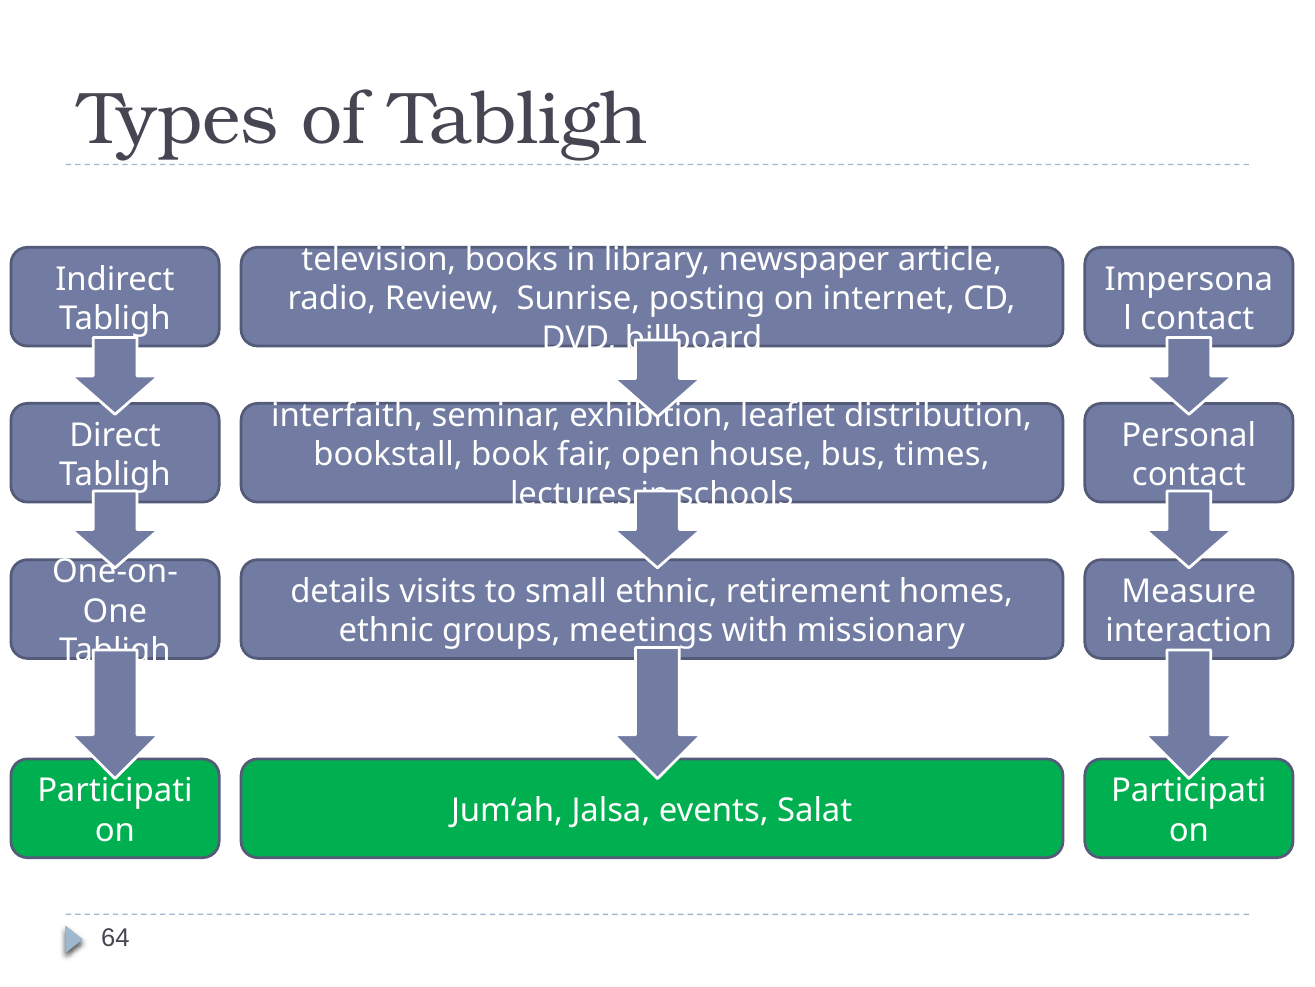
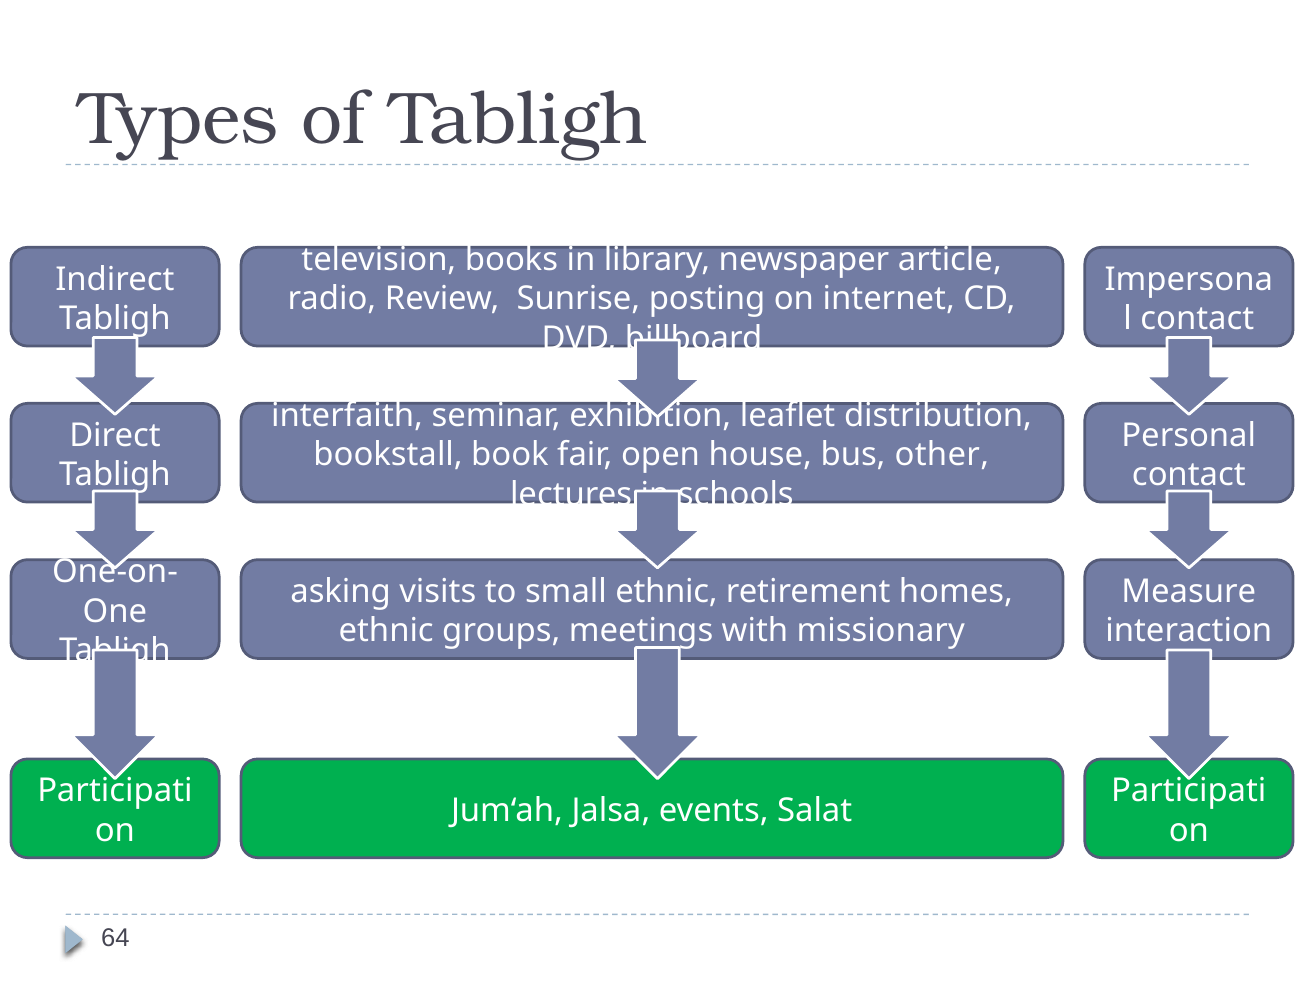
times: times -> other (942, 455)
details: details -> asking (341, 591)
